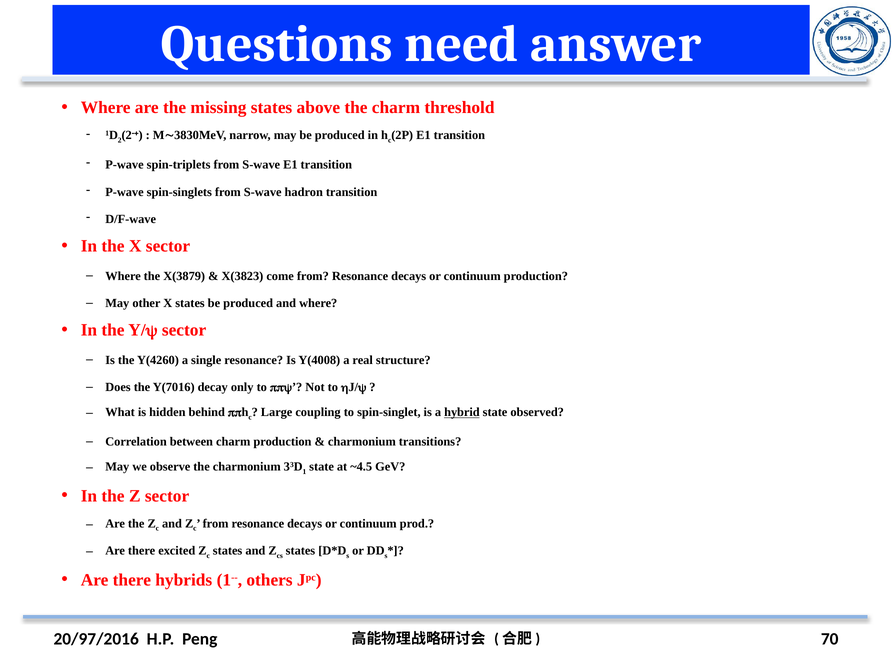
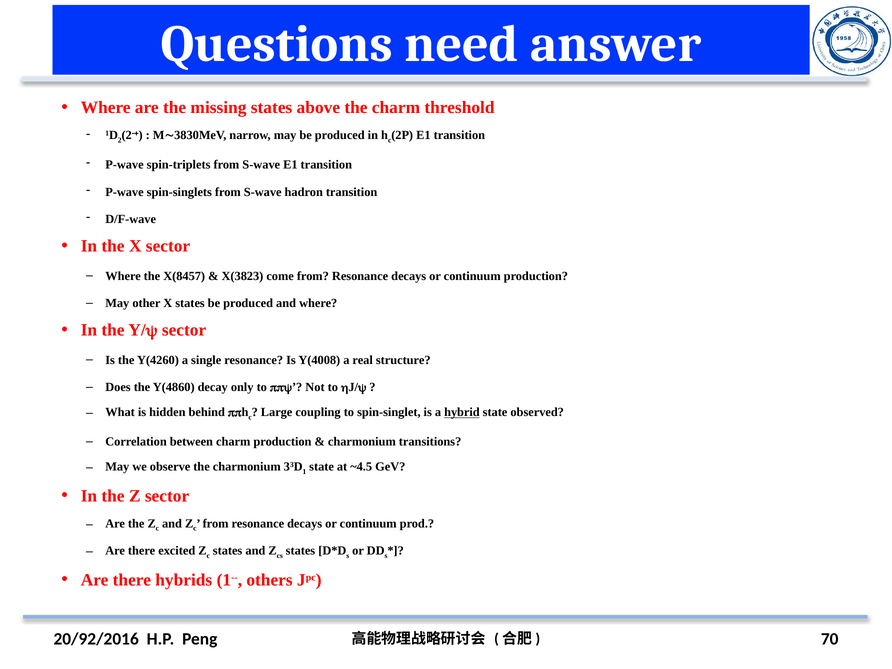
X(3879: X(3879 -> X(8457 (184, 276)
Y(7016: Y(7016 -> Y(4860 (174, 387)
20/97/2016: 20/97/2016 -> 20/92/2016 (96, 639)
